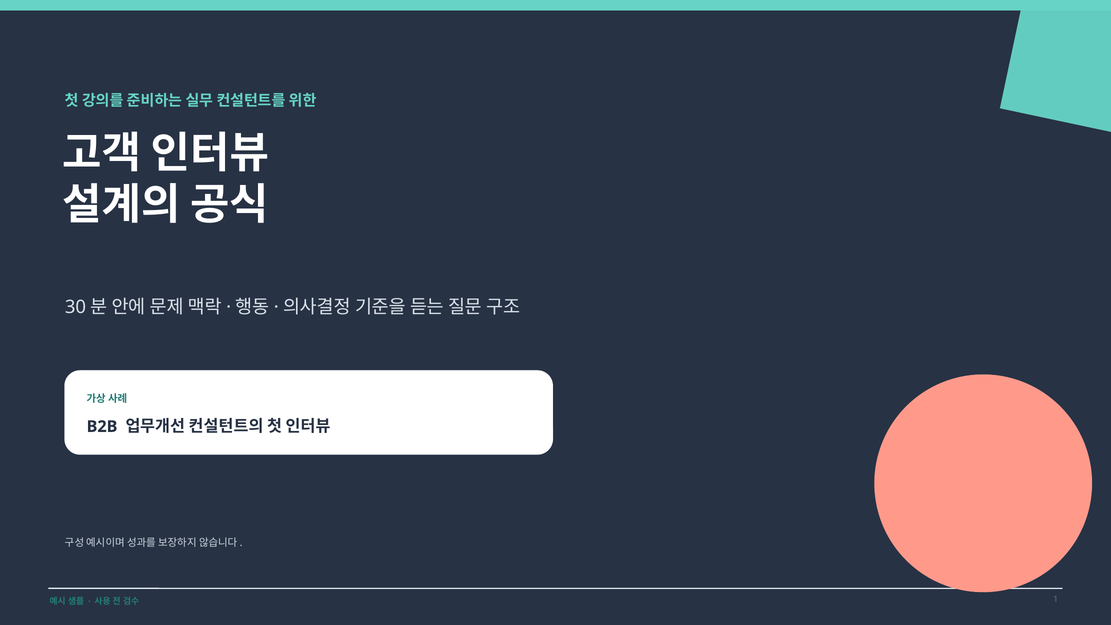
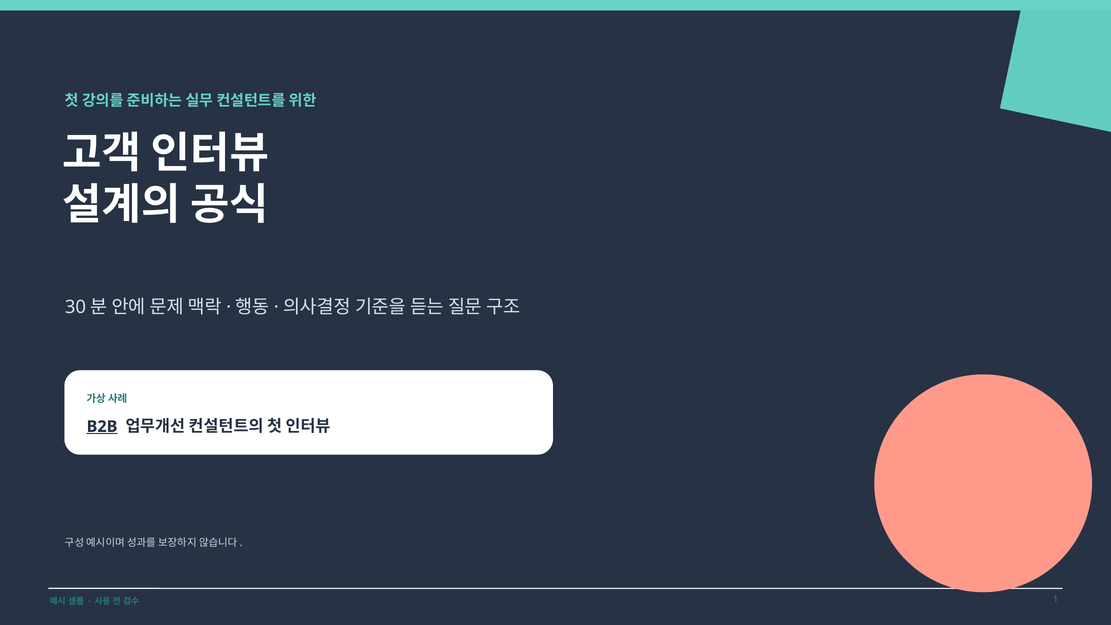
B2B underline: none -> present (102, 426)
